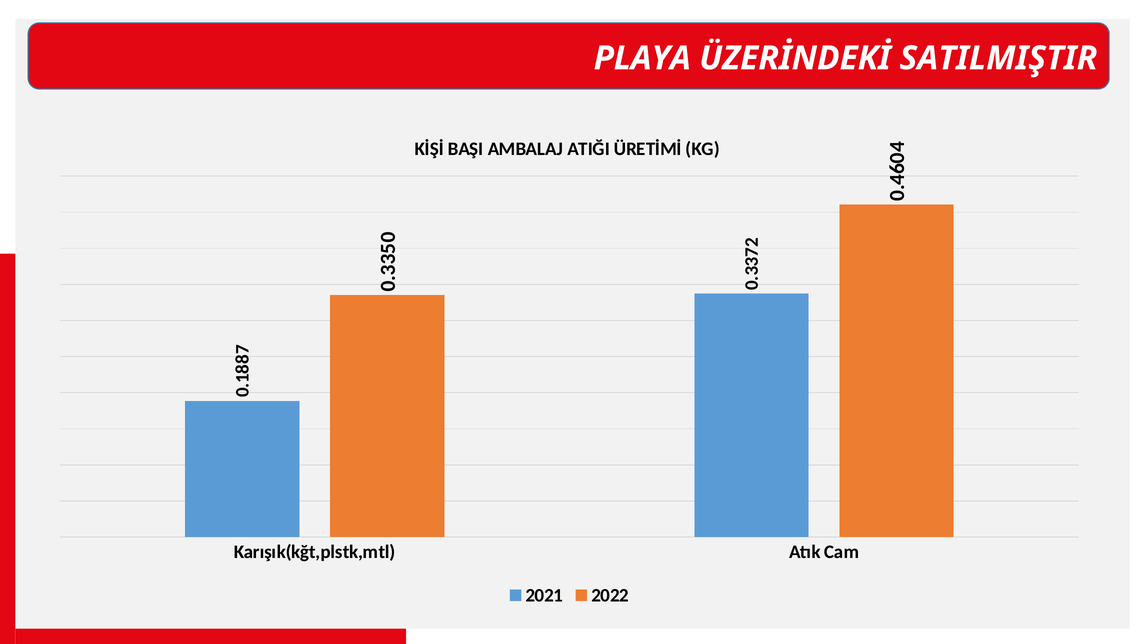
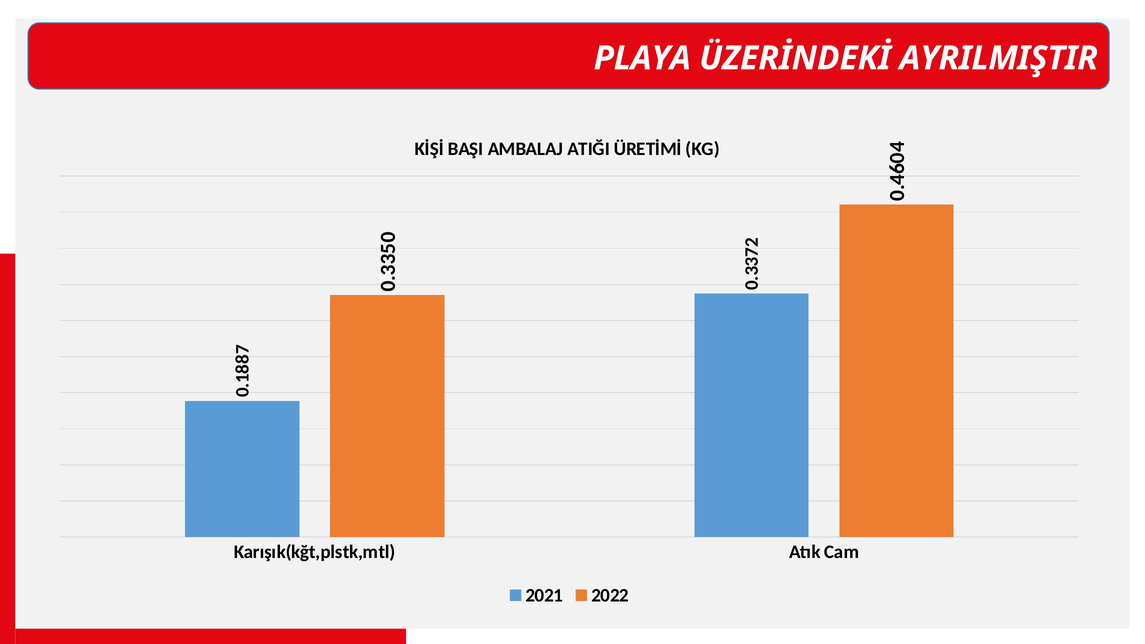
SATILMIŞTIR: SATILMIŞTIR -> AYRILMIŞTIR (999, 58)
